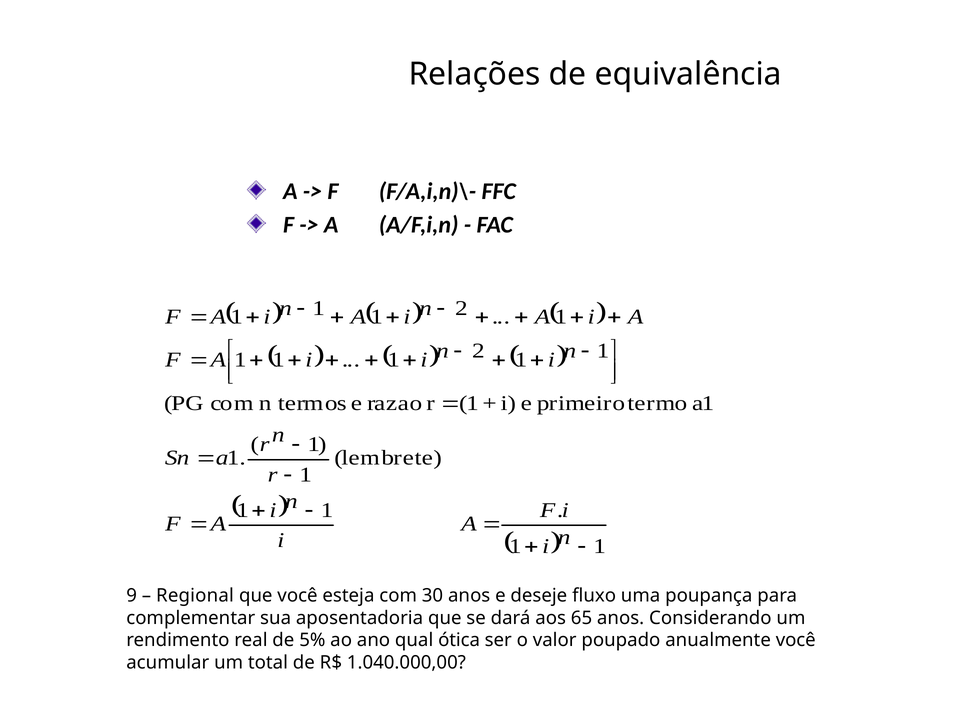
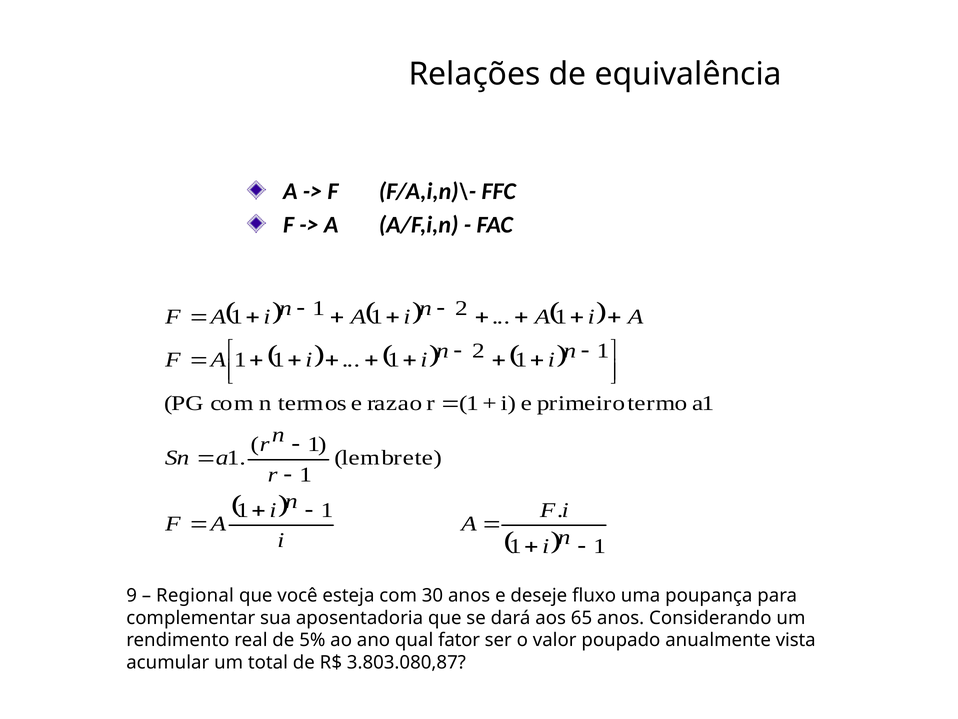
ótica: ótica -> fator (459, 640)
anualmente você: você -> vista (796, 640)
1.040.000,00: 1.040.000,00 -> 3.803.080,87 (406, 662)
